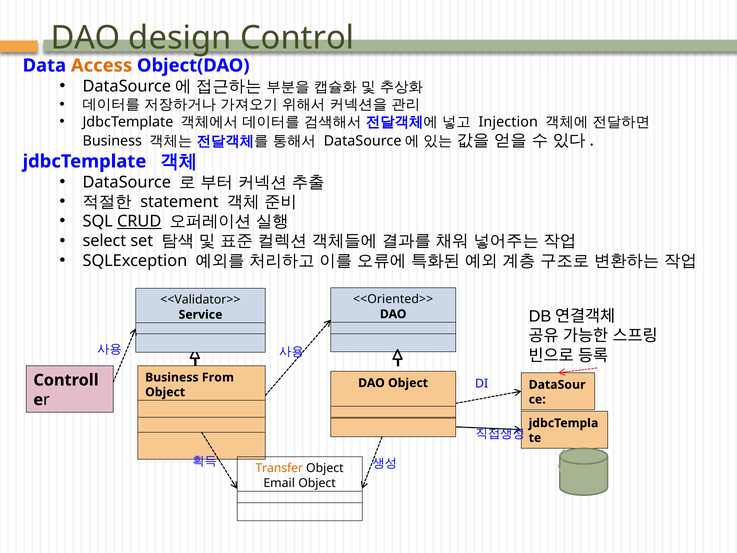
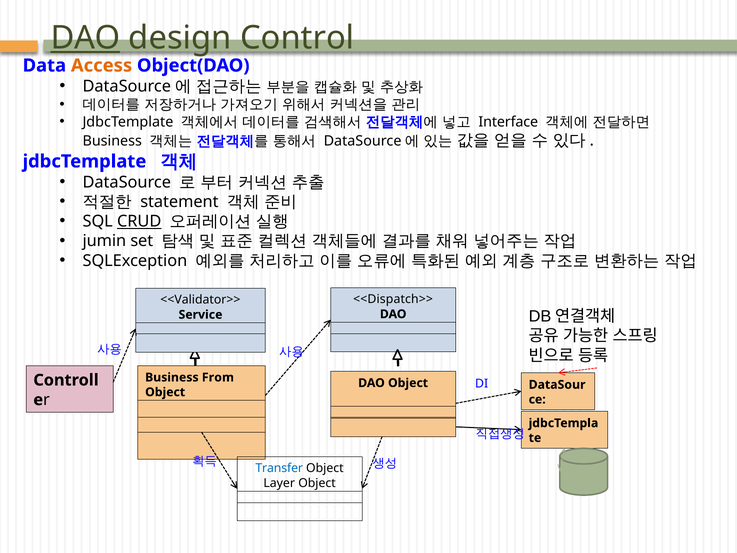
DAO underline: none -> present (85, 38)
Injection: Injection -> Interface (508, 122)
select: select -> jumin (104, 241)
<<Oriented>>: <<Oriented>> -> <<Dispatch>> (393, 299)
Transfer colour: orange -> blue (279, 468)
Email: Email -> Layer (279, 483)
